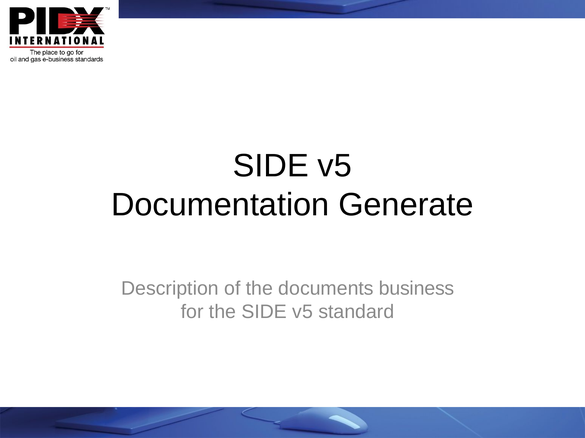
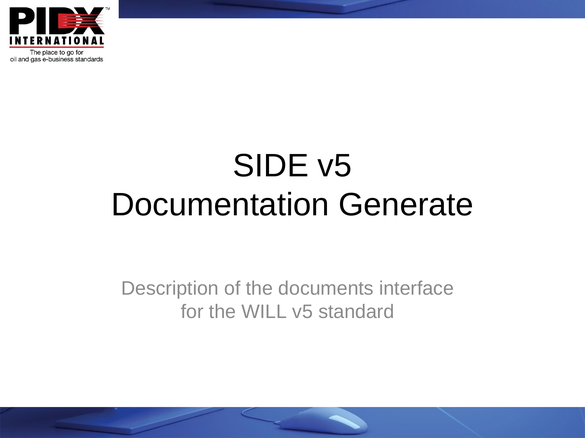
business: business -> interface (416, 289)
the SIDE: SIDE -> WILL (264, 312)
